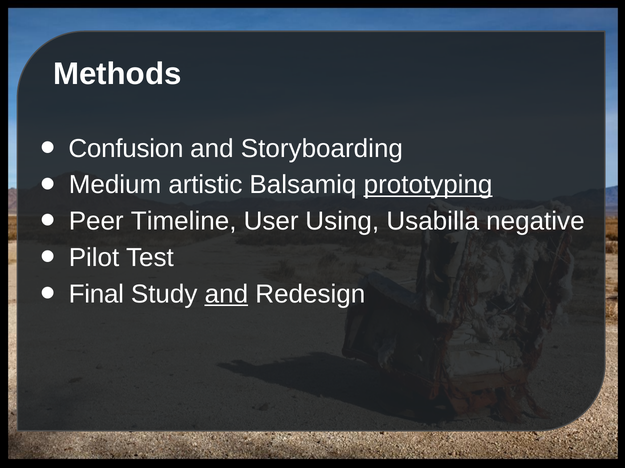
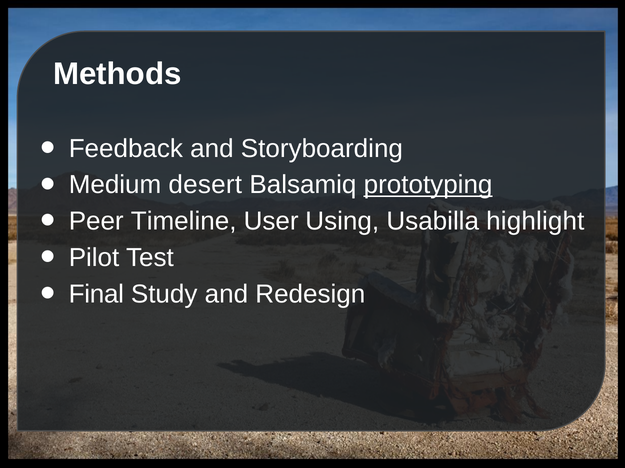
Confusion: Confusion -> Feedback (126, 149)
artistic: artistic -> desert (205, 185)
negative: negative -> highlight (535, 222)
and underline: present -> none (226, 295)
